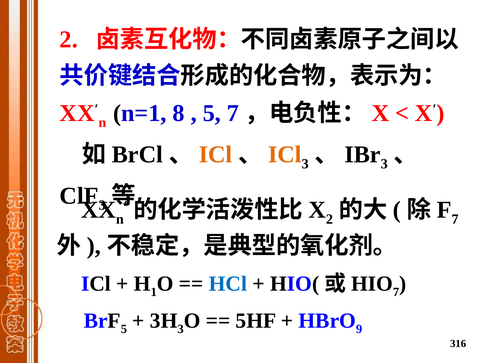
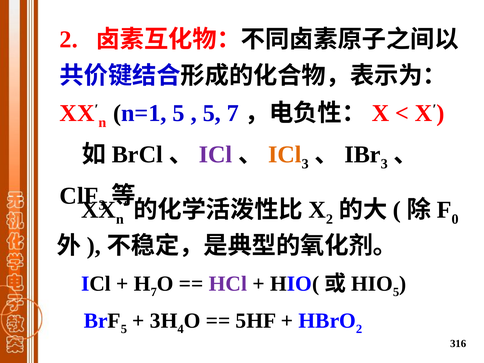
n=1 8: 8 -> 5 (179, 113)
ICl colour: orange -> purple (216, 155)
7: 7 -> 0 (455, 219)
1: 1 -> 7 (154, 292)
HCl colour: blue -> purple (228, 284)
7: 7 -> 5 (396, 292)
3: 3 -> 4 (181, 329)
9: 9 -> 2 (359, 329)
